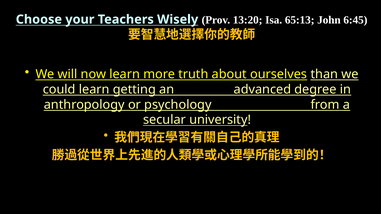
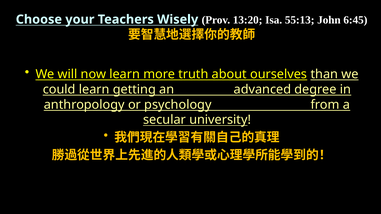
65:13: 65:13 -> 55:13 (300, 20)
